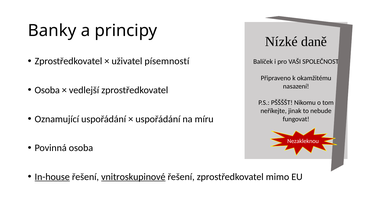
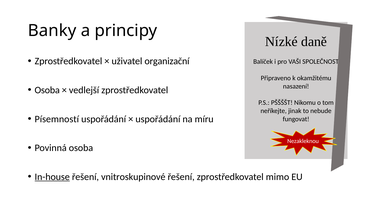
písemností: písemností -> organizační (167, 61)
Oznamující: Oznamující -> Písemností (57, 119)
vnitroskupinové underline: present -> none (133, 177)
